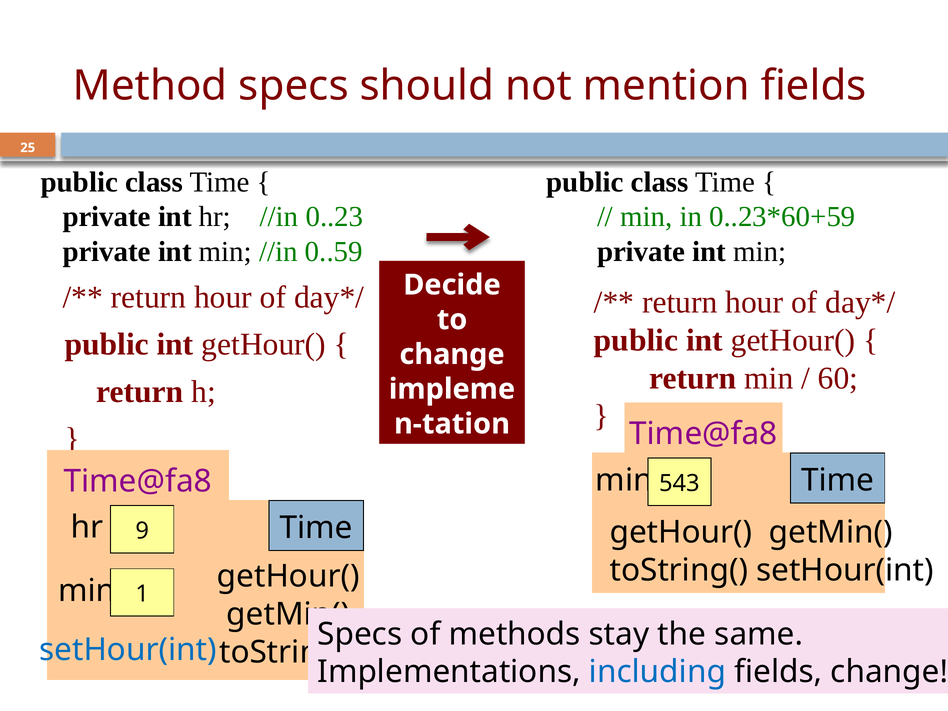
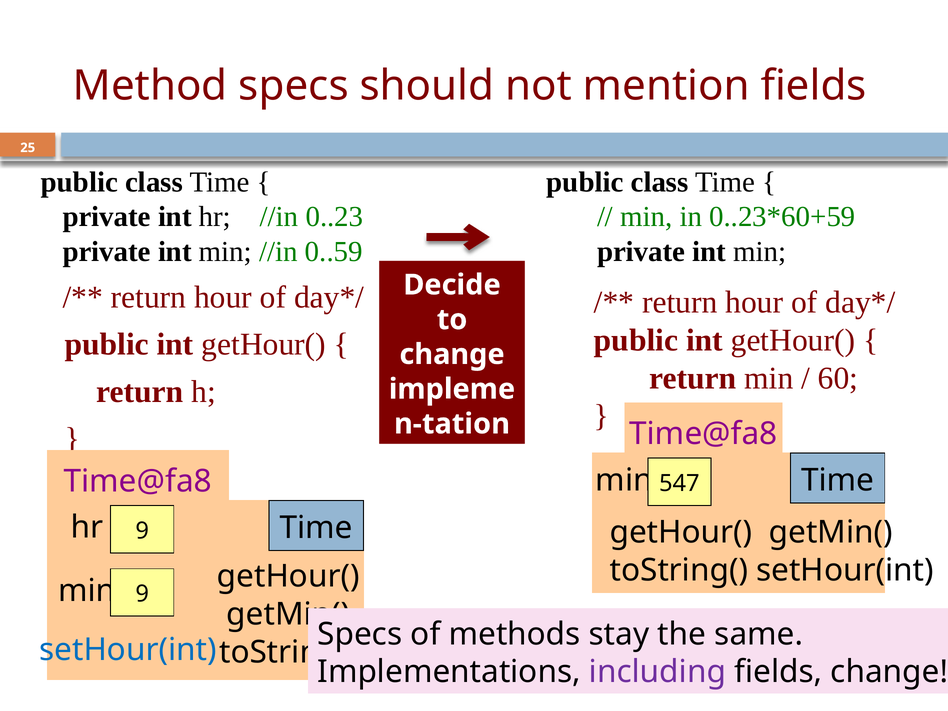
543: 543 -> 547 (679, 484)
min 1: 1 -> 9 (142, 594)
including colour: blue -> purple (657, 672)
